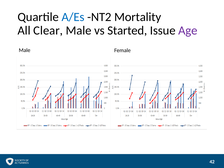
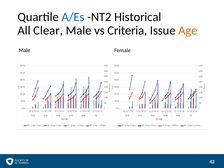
Mortality: Mortality -> Historical (138, 17)
Started: Started -> Criteria (127, 30)
Age colour: purple -> orange (188, 30)
